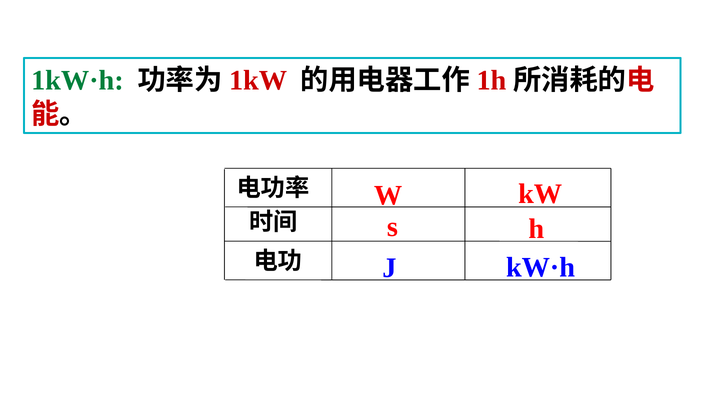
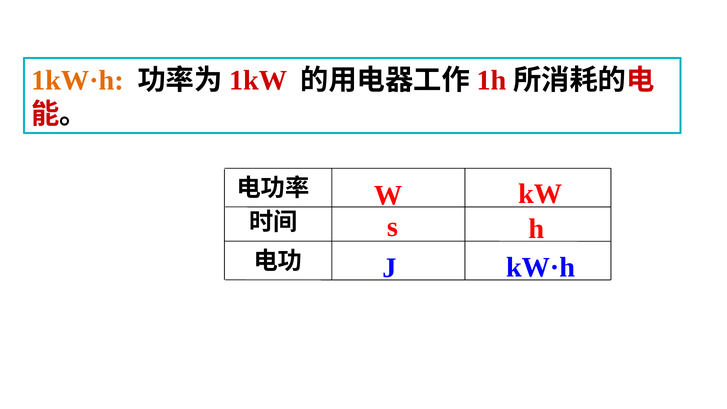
1kW·h colour: green -> orange (77, 80)
